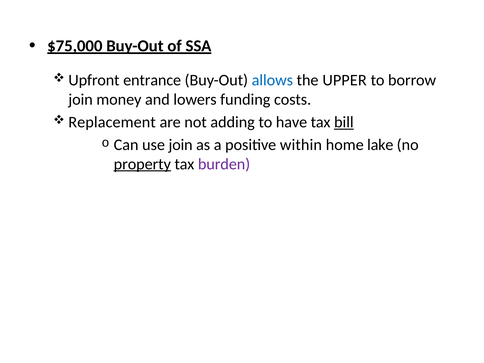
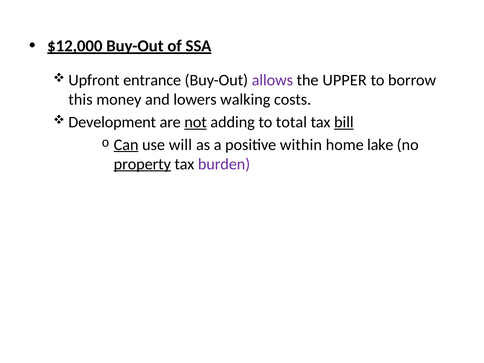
$75,000: $75,000 -> $12,000 (75, 46)
allows colour: blue -> purple (272, 80)
join: join -> this (80, 100)
funding: funding -> walking (245, 100)
Replacement: Replacement -> Development (112, 122)
not underline: none -> present (196, 122)
have: have -> total (291, 122)
Can underline: none -> present (126, 145)
use join: join -> will (180, 145)
